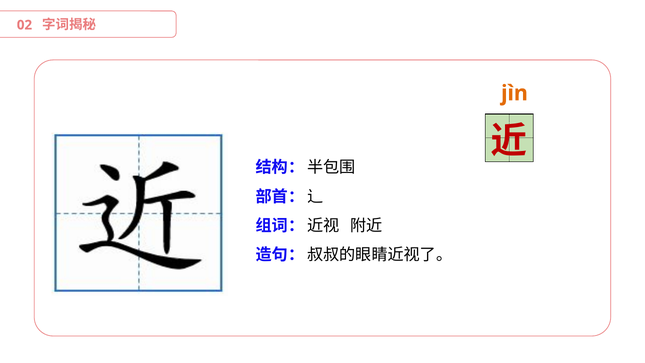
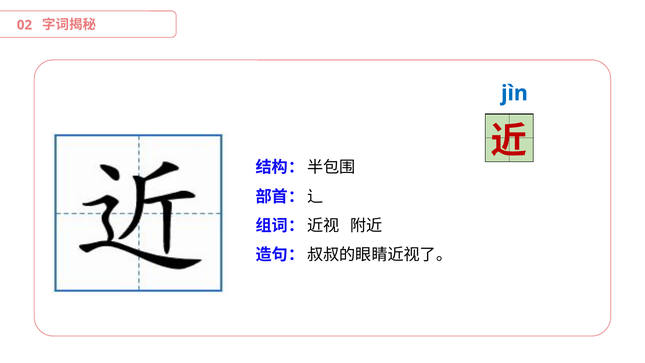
jìn colour: orange -> blue (514, 93)
